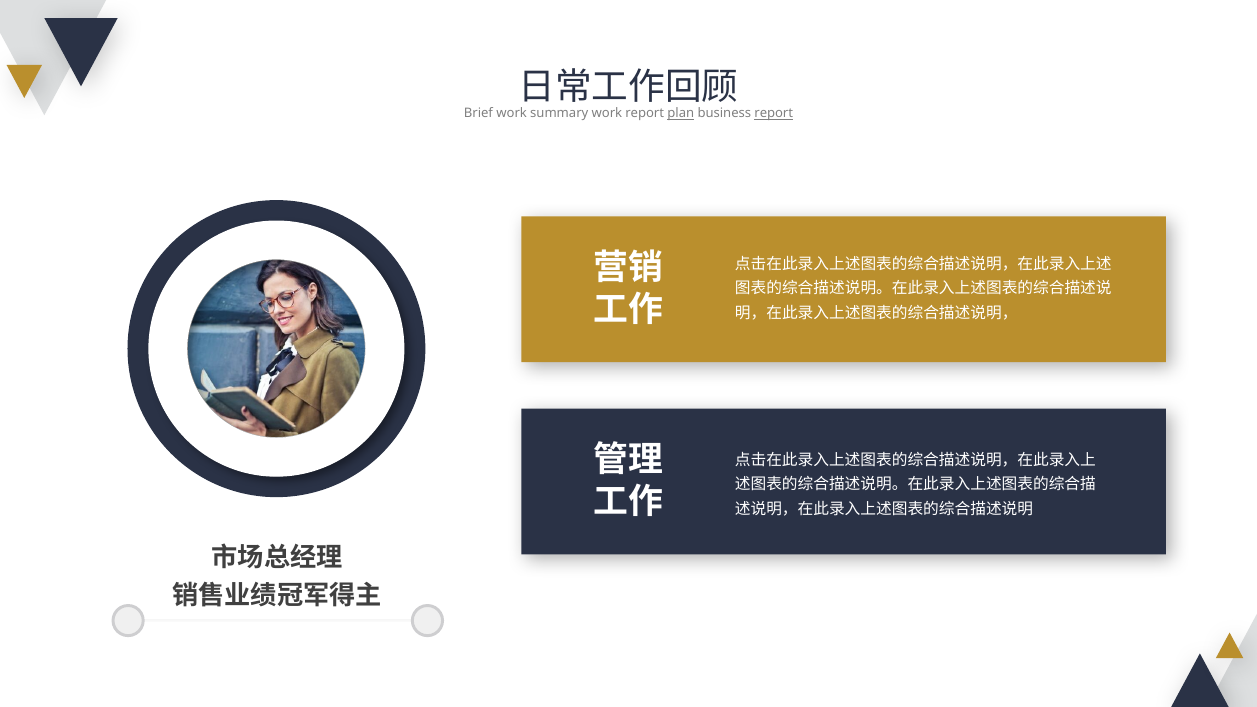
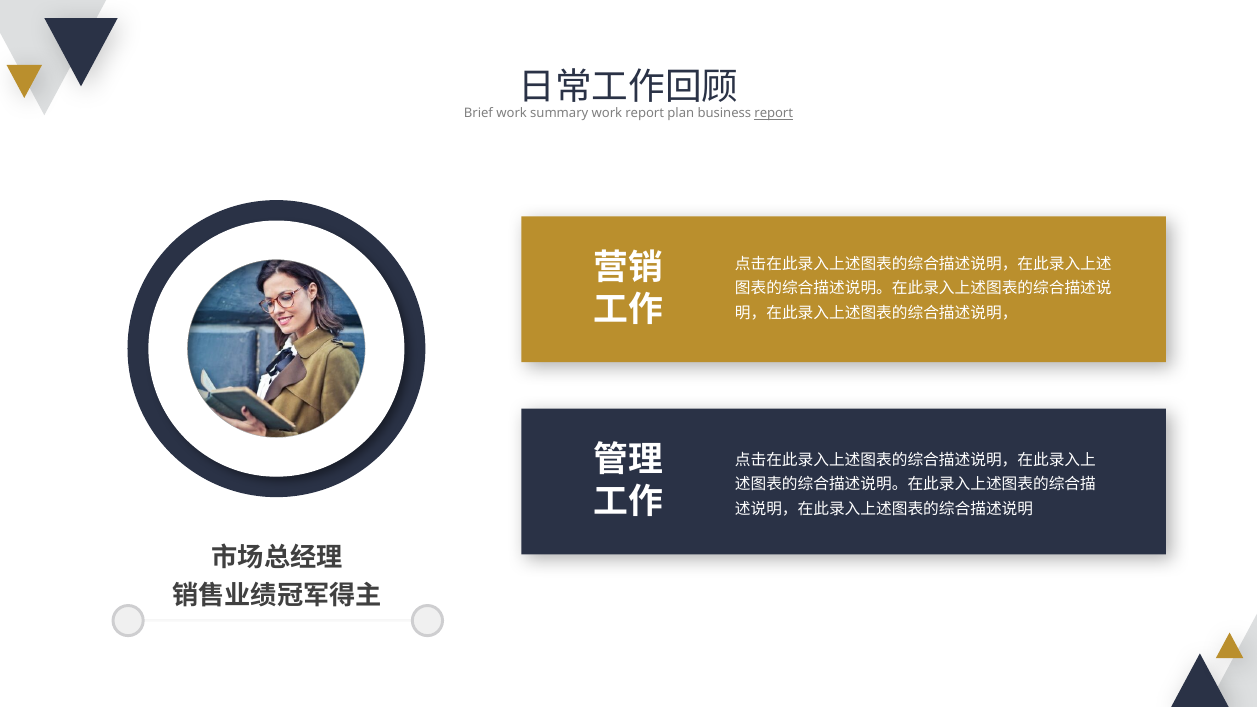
plan underline: present -> none (681, 114)
